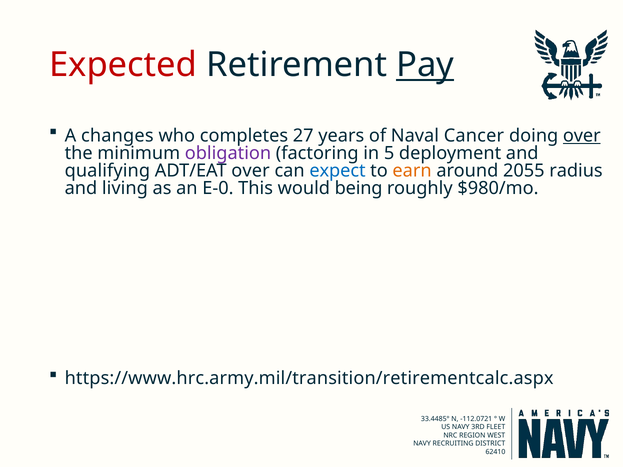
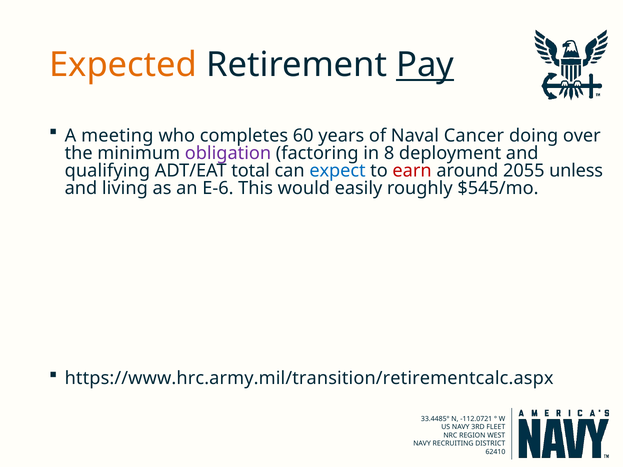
Expected colour: red -> orange (123, 65)
changes: changes -> meeting (117, 136)
27: 27 -> 60 (303, 136)
over underline: present -> none (582, 136)
5: 5 -> 8 (389, 153)
ADT/EAT over: over -> total (251, 171)
earn colour: orange -> red (412, 171)
radius: radius -> unless (576, 171)
E-0: E-0 -> E-6 (218, 189)
being: being -> easily (359, 189)
$980/mo: $980/mo -> $545/mo (498, 189)
